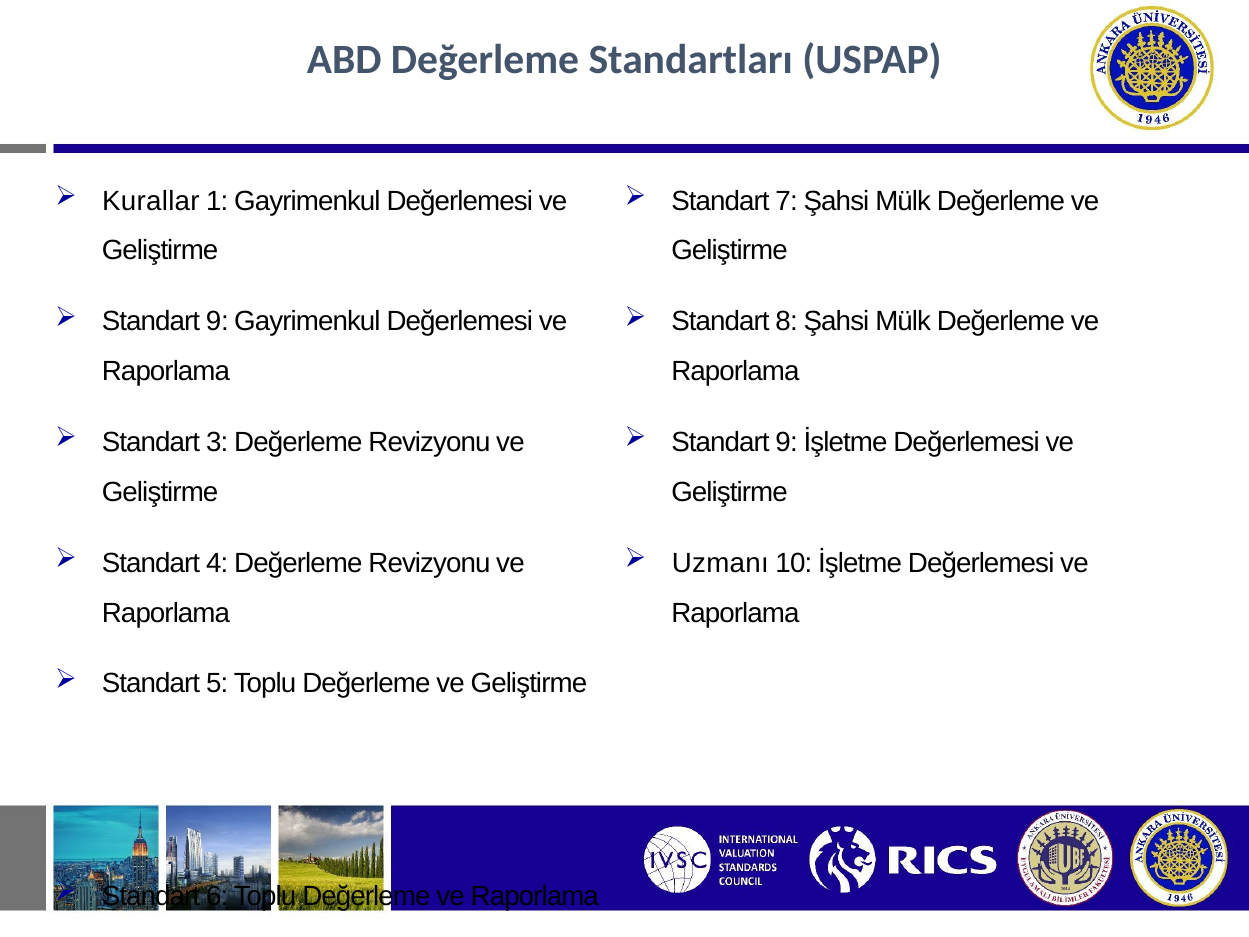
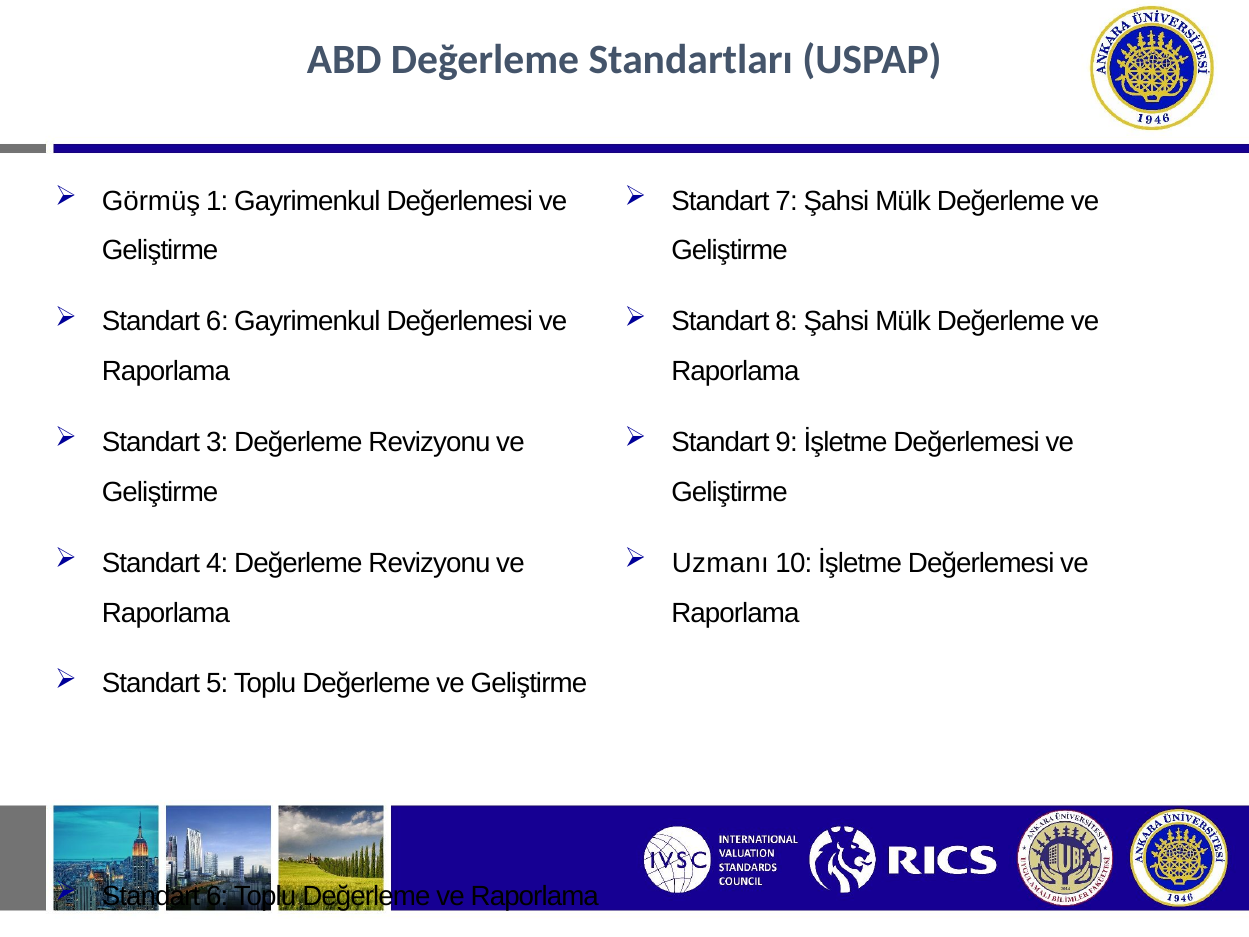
Kurallar: Kurallar -> Görmüş (151, 201)
9: 9 -> 6 (217, 322)
